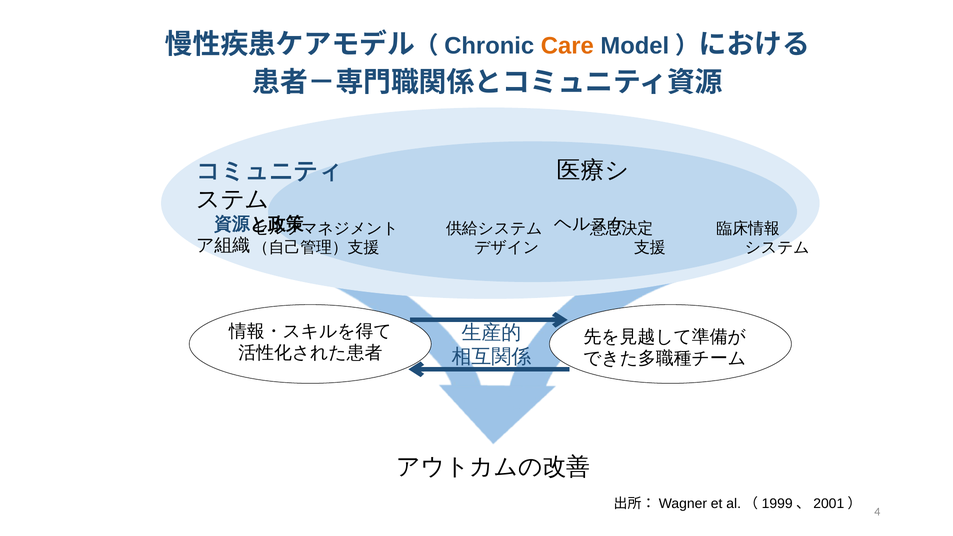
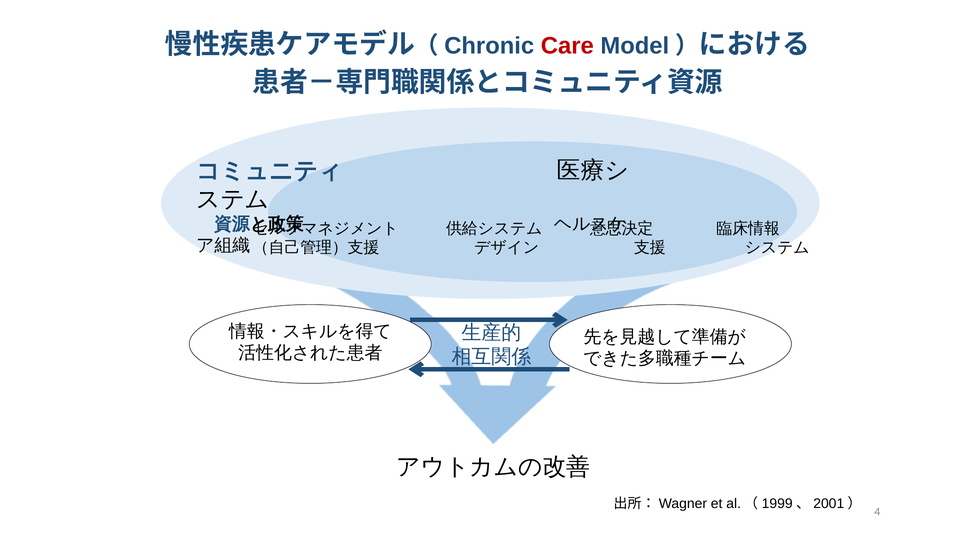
Care colour: orange -> red (567, 46)
